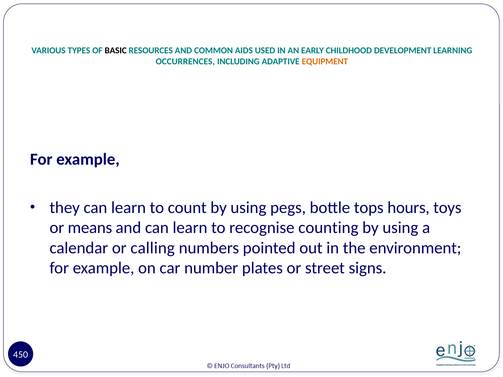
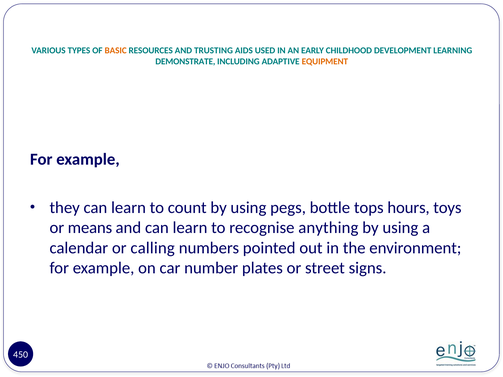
BASIC colour: black -> orange (116, 50)
COMMON: COMMON -> TRUSTING (213, 50)
OCCURRENCES: OCCURRENCES -> DEMONSTRATE (185, 61)
counting: counting -> anything (328, 228)
